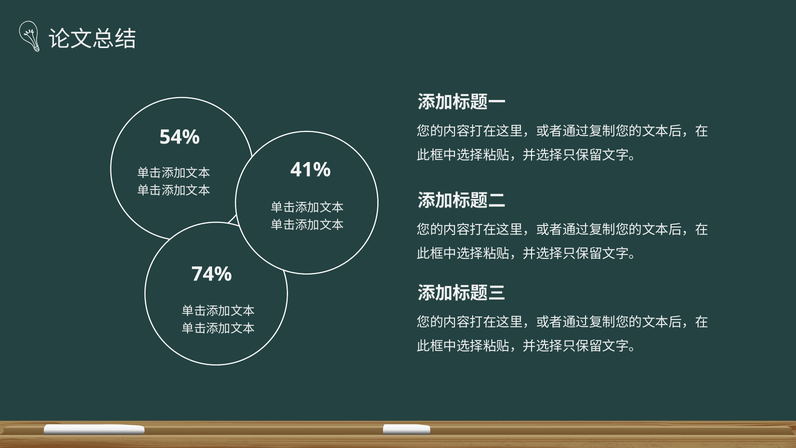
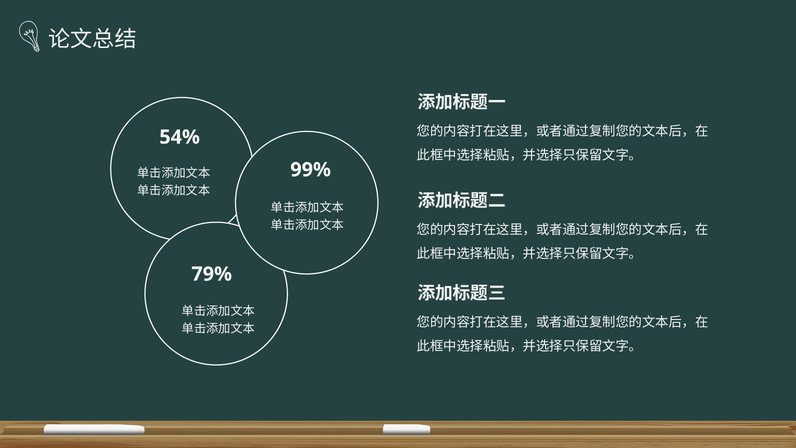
41%: 41% -> 99% (311, 170)
74%: 74% -> 79% (212, 274)
